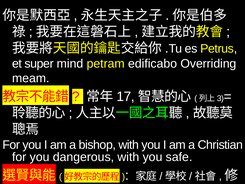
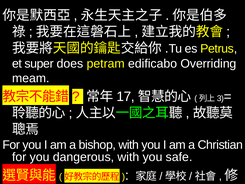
mind: mind -> does (70, 63)
